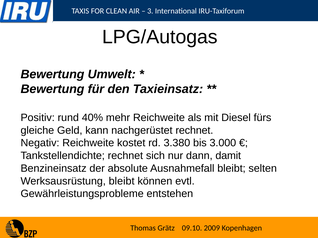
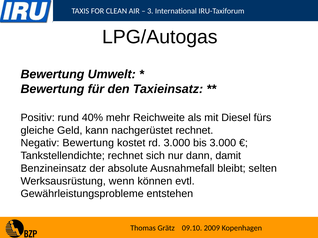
Negativ Reichweite: Reichweite -> Bewertung (88, 143)
rd 3.380: 3.380 -> 3.000 (177, 143)
Werksausrüstung bleibt: bleibt -> wenn (122, 181)
